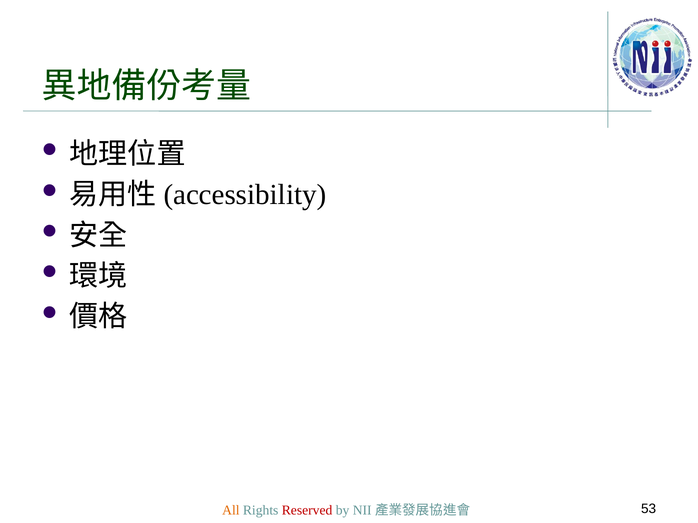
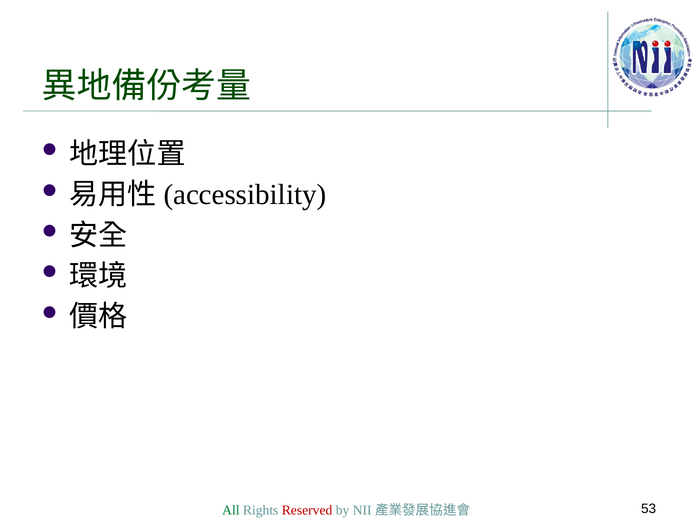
All colour: orange -> green (231, 511)
